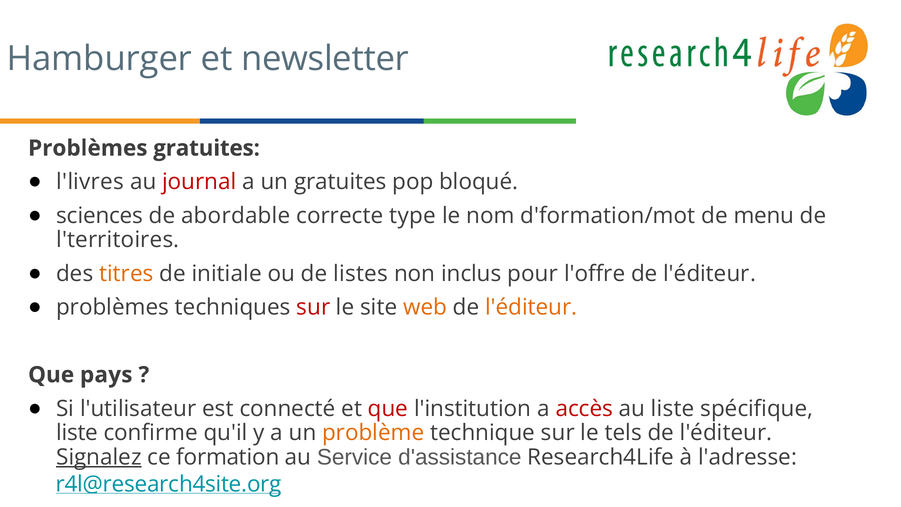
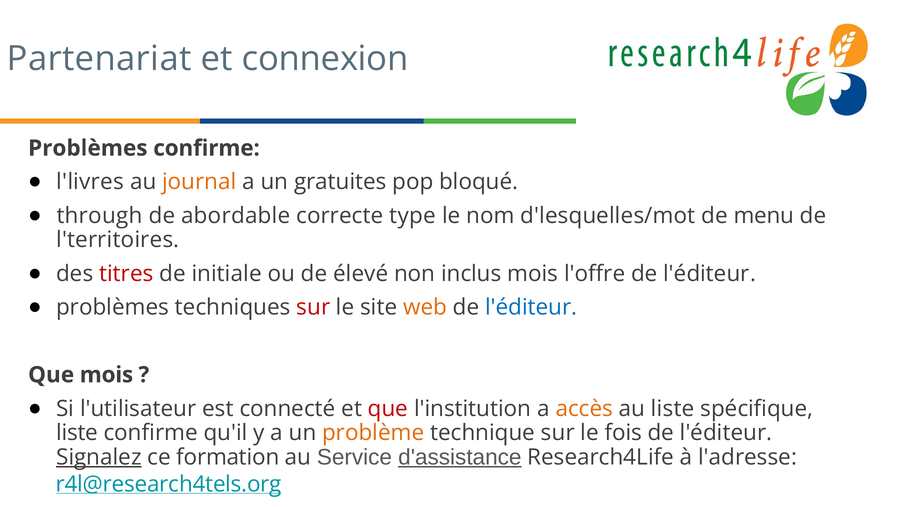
Hamburger: Hamburger -> Partenariat (99, 59)
newsletter: newsletter -> connexion (325, 59)
Problèmes gratuites: gratuites -> confirme (207, 148)
journal colour: red -> orange (199, 182)
sciences: sciences -> through (100, 216)
d'formation/mot: d'formation/mot -> d'lesquelles/mot (608, 216)
titres colour: orange -> red (126, 274)
listes: listes -> élevé (361, 274)
inclus pour: pour -> mois (533, 274)
l'éditeur colour: orange -> blue (531, 307)
Que pays: pays -> mois (106, 375)
accès colour: red -> orange (584, 408)
tels: tels -> fois (623, 433)
d'assistance underline: none -> present (460, 457)
r4l@research4site.org: r4l@research4site.org -> r4l@research4tels.org (169, 484)
